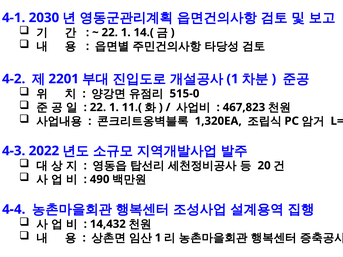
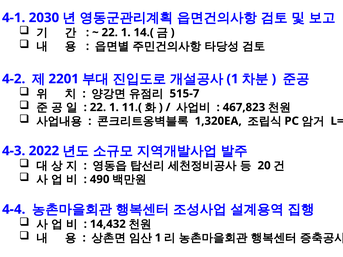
515-0: 515-0 -> 515-7 (184, 94)
